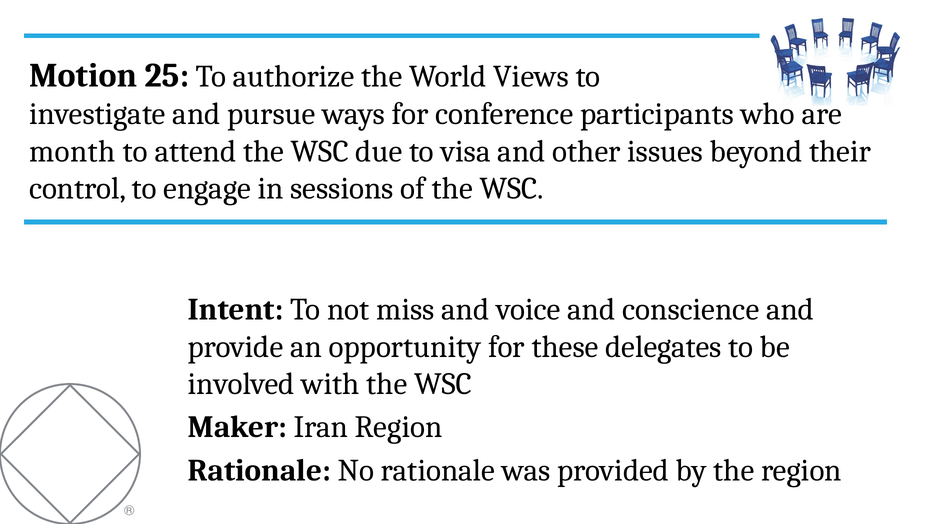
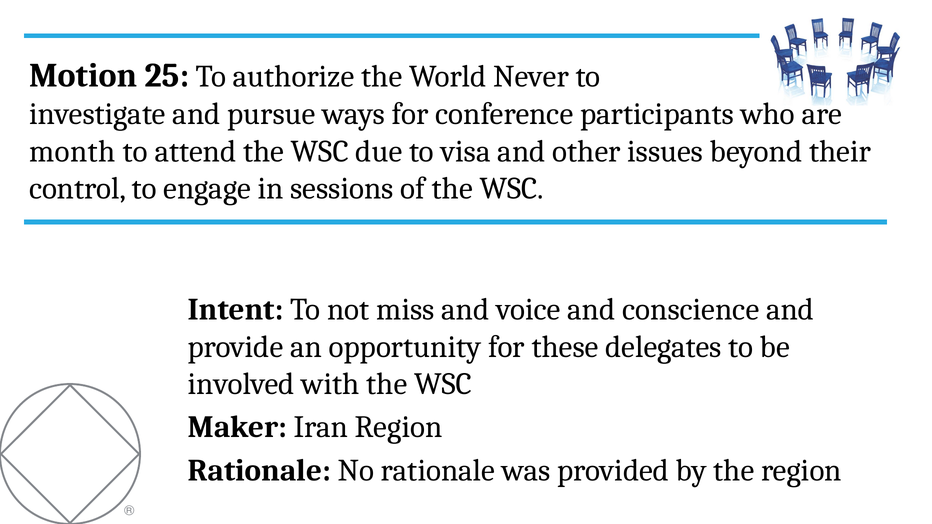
Views: Views -> Never (531, 76)
